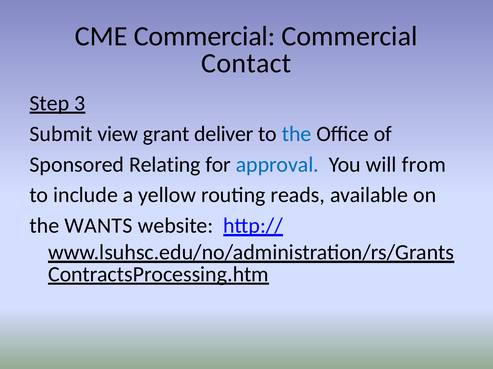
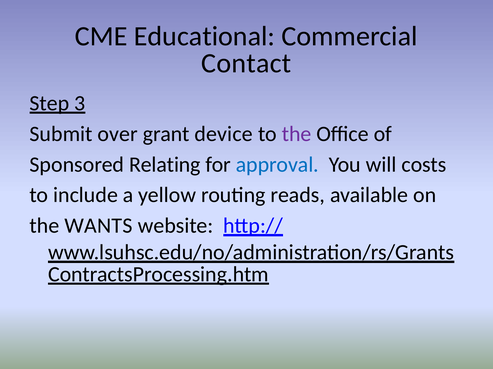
CME Commercial: Commercial -> Educational (204, 36)
view: view -> over (118, 134)
deliver: deliver -> device (224, 134)
the colour: blue -> purple (297, 134)
from: from -> costs (424, 165)
